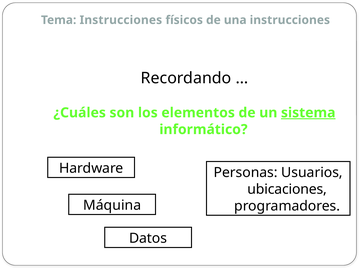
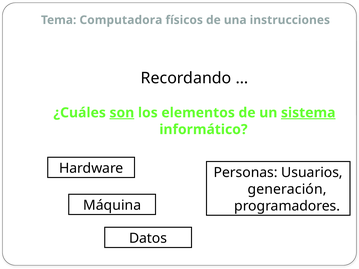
Tema Instrucciones: Instrucciones -> Computadora (121, 20)
son underline: none -> present (122, 113)
ubicaciones: ubicaciones -> generación (287, 189)
